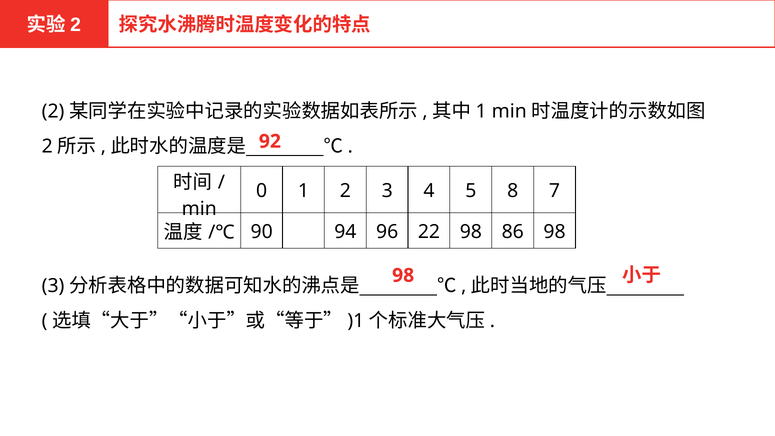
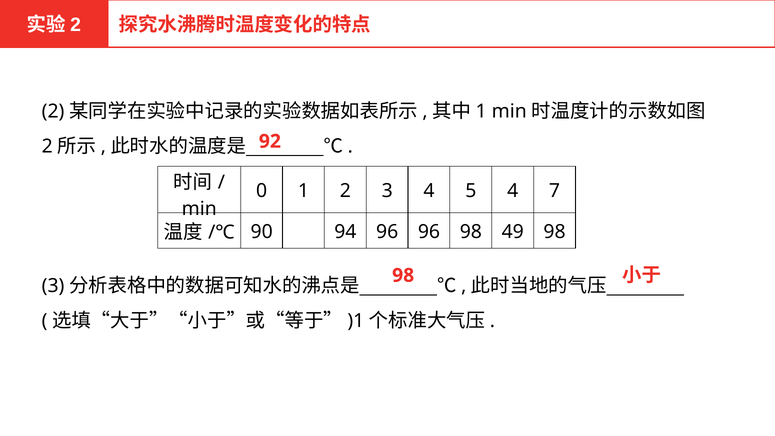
5 8: 8 -> 4 (513, 191)
96 22: 22 -> 96 (429, 232)
86: 86 -> 49 (513, 232)
